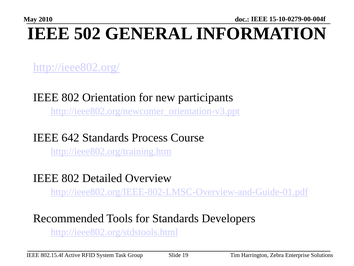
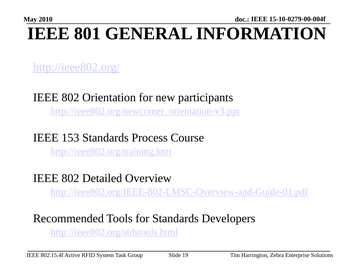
502: 502 -> 801 (87, 33)
642: 642 -> 153 (70, 138)
